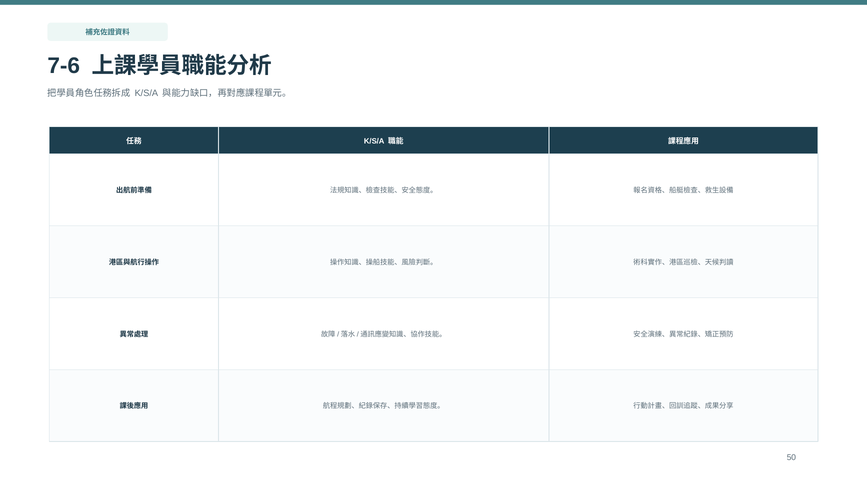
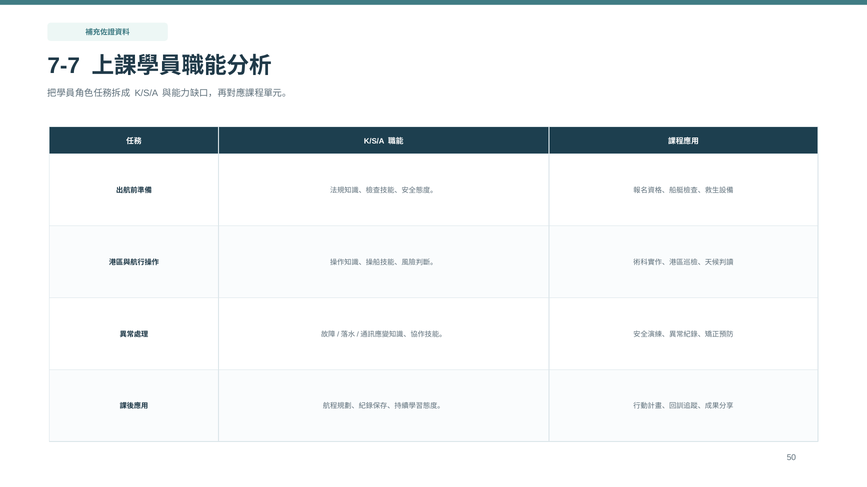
7-6: 7-6 -> 7-7 (64, 66)
